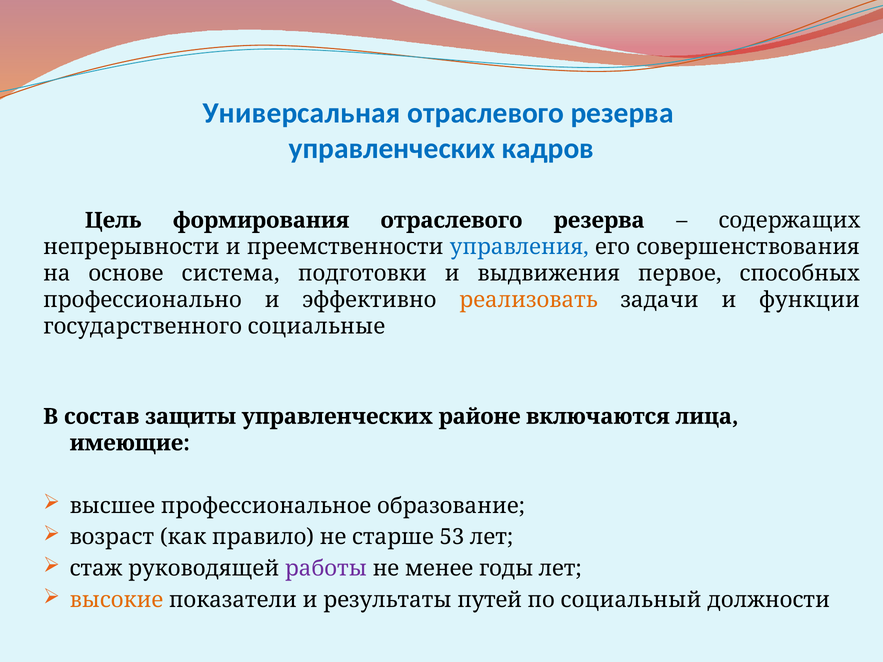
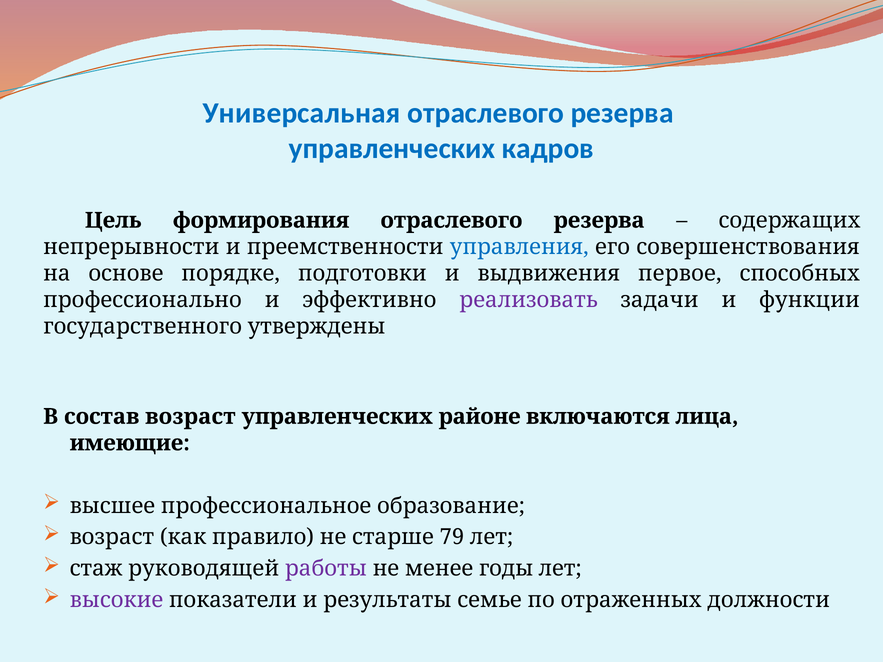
система: система -> порядке (231, 273)
реализовать colour: orange -> purple (528, 300)
социальные: социальные -> утверждены (317, 326)
состав защиты: защиты -> возраст (190, 417)
53: 53 -> 79 (452, 537)
высокие colour: orange -> purple (116, 600)
путей: путей -> семье (490, 600)
социальный: социальный -> отраженных (631, 600)
